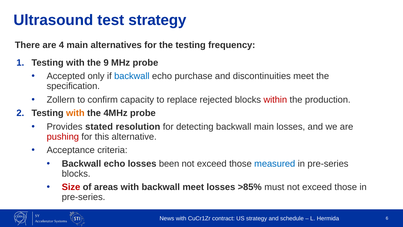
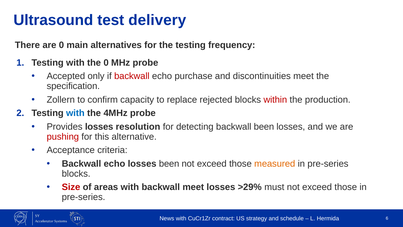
test strategy: strategy -> delivery (157, 20)
are 4: 4 -> 0 (61, 45)
the 9: 9 -> 0 (106, 63)
backwall colour: blue -> red (132, 76)
with colour: orange -> blue (75, 113)
Provides stated: stated -> losses (99, 127)
backwall main: main -> been (264, 127)
measured colour: blue -> orange (275, 164)
>85%: >85% -> >29% (250, 187)
